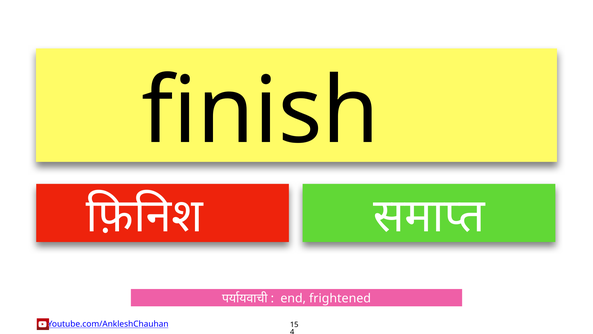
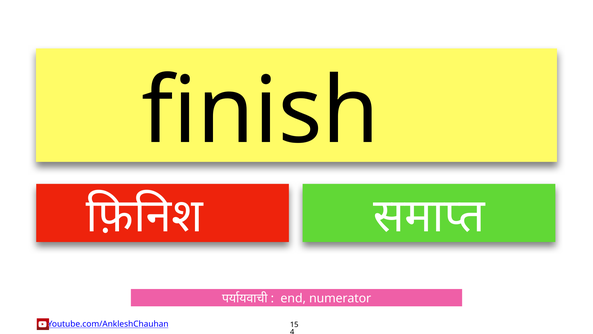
frightened: frightened -> numerator (340, 298)
